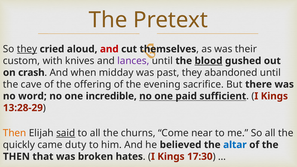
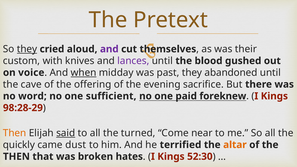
and colour: red -> purple (109, 49)
blood underline: present -> none (209, 61)
crash: crash -> voice (31, 73)
when underline: none -> present (84, 73)
incredible: incredible -> sufficient (111, 96)
sufficient: sufficient -> foreknew (223, 96)
13:28-29: 13:28-29 -> 98:28-29 (23, 108)
churns: churns -> turned (138, 133)
duty: duty -> dust (76, 145)
believed: believed -> terrified (181, 145)
altar colour: blue -> orange (235, 145)
17:30: 17:30 -> 52:30 (200, 157)
